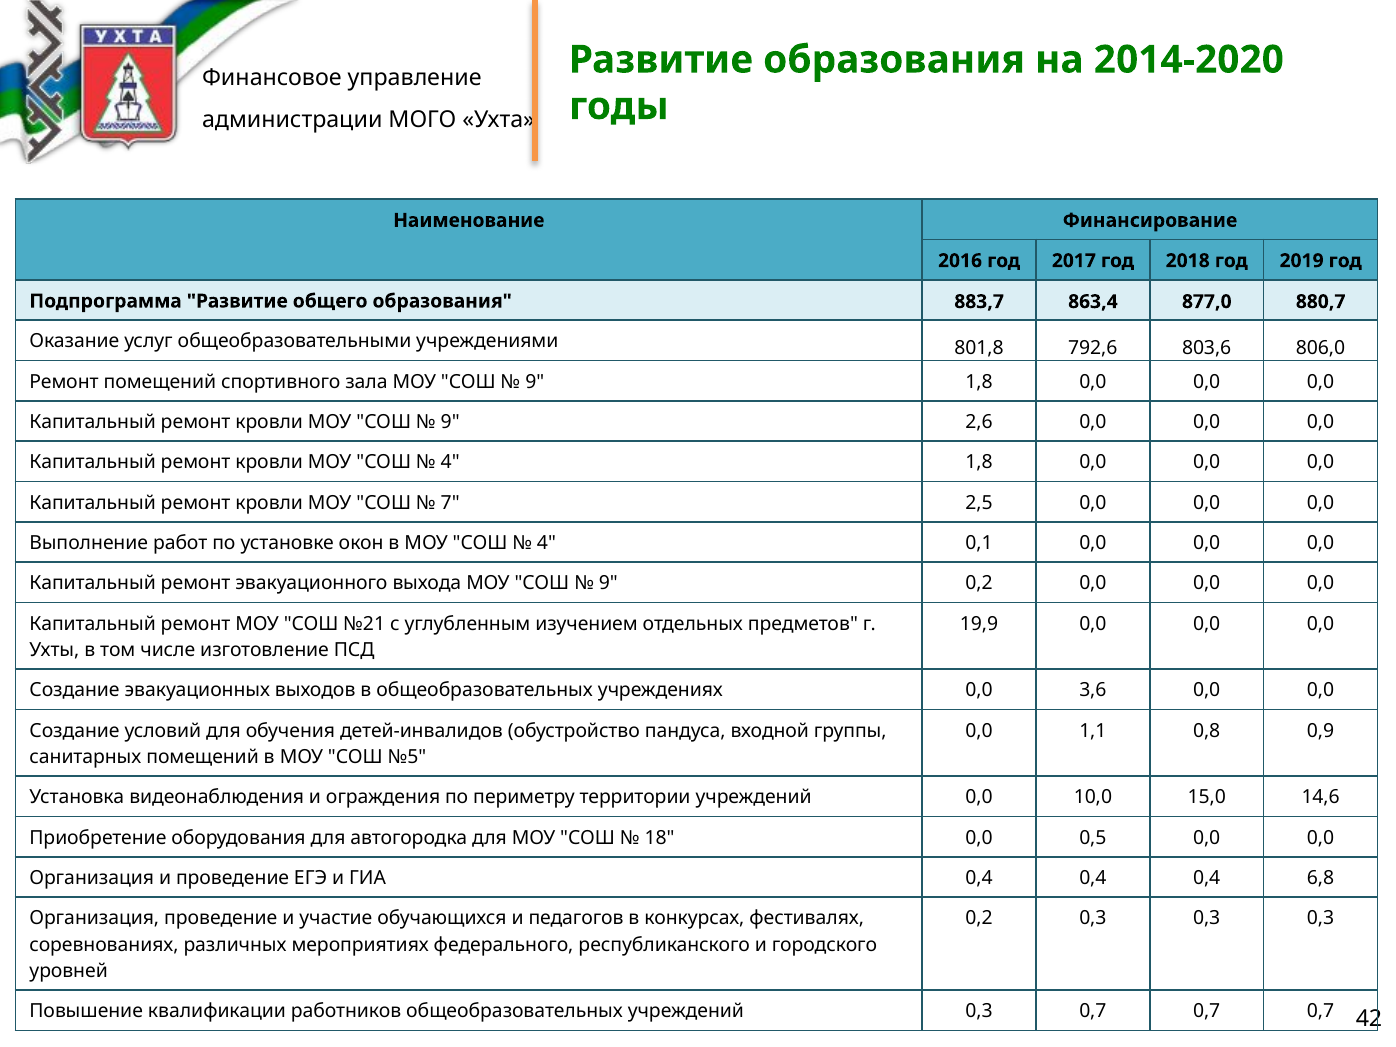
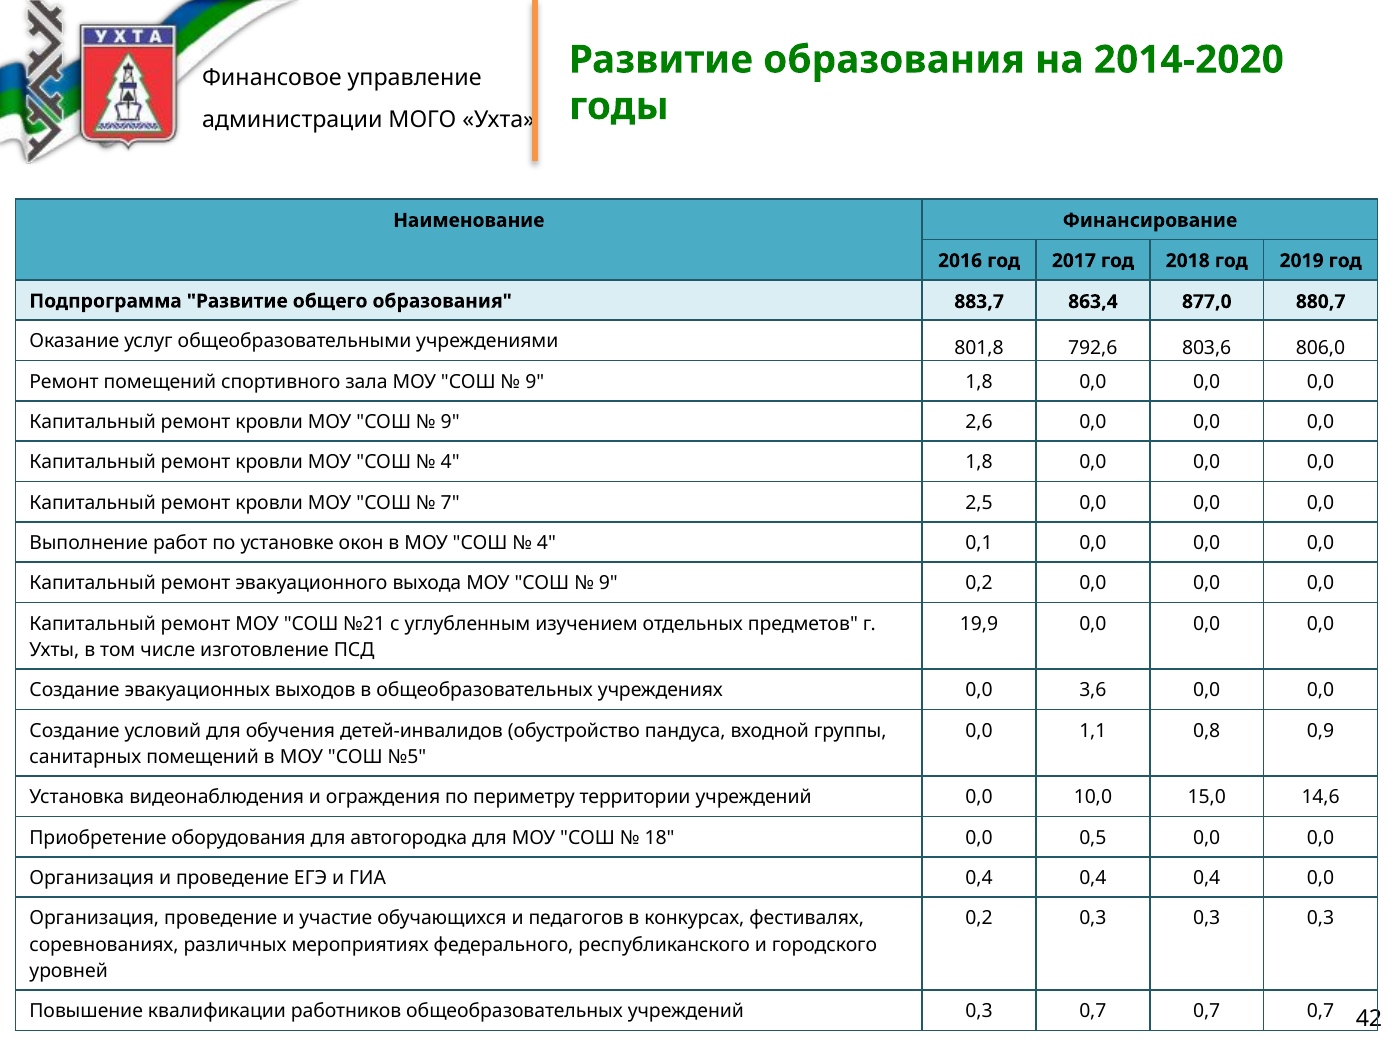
0,4 6,8: 6,8 -> 0,0 (1321, 878)
